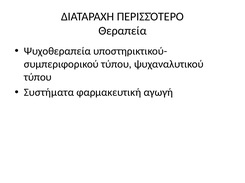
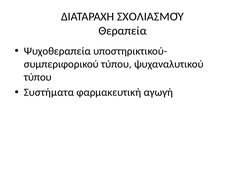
ΠΕΡΙΣΣΌΤΕΡΟ: ΠΕΡΙΣΣΌΤΕΡΟ -> ΣΧΟΛΙΑΣΜΟΎ (150, 17)
